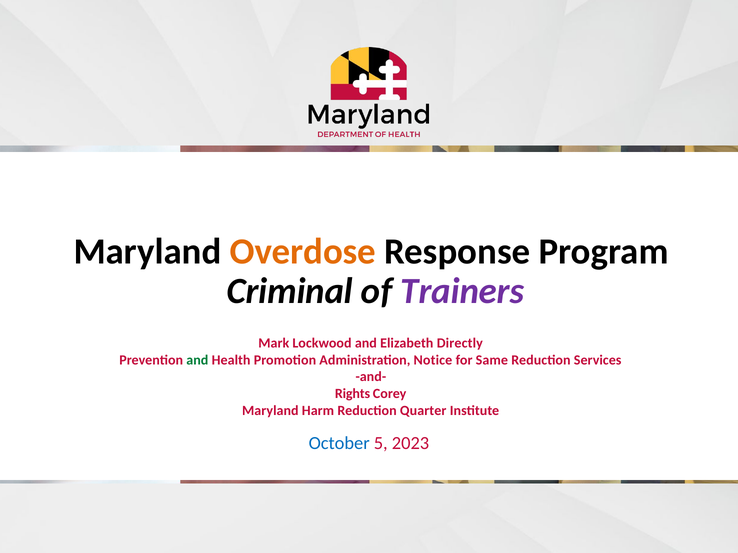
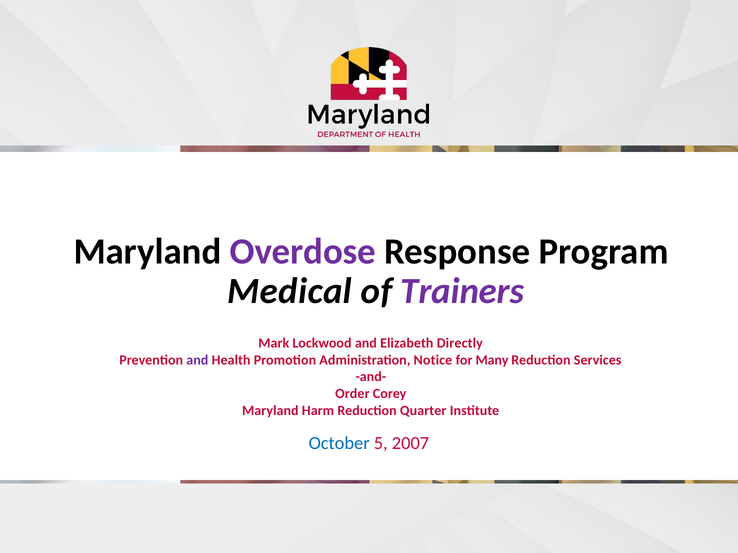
Overdose colour: orange -> purple (303, 252)
Criminal: Criminal -> Medical (290, 292)
and colour: green -> purple (197, 360)
Same: Same -> Many (492, 360)
Rights: Rights -> Order (352, 394)
2023: 2023 -> 2007 (411, 444)
